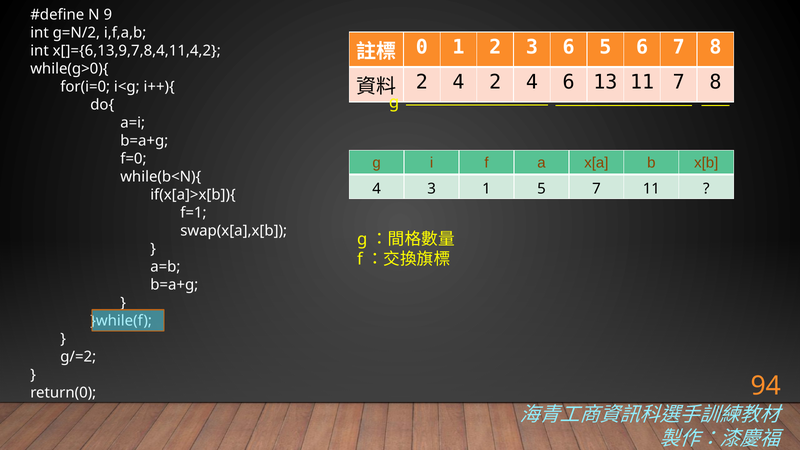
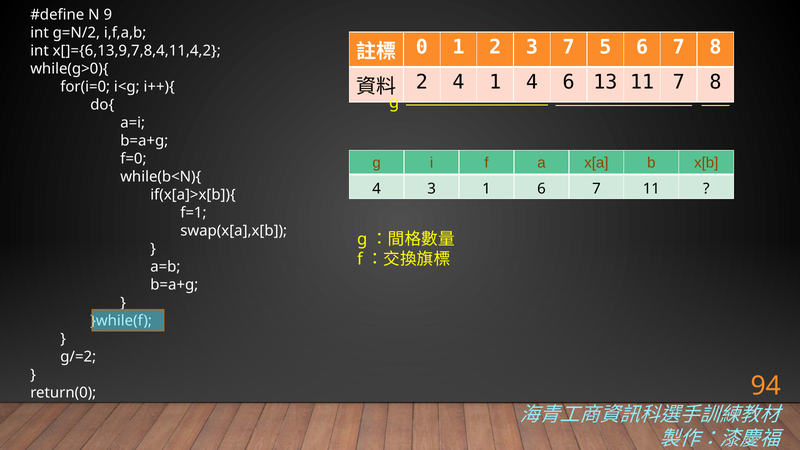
3 6: 6 -> 7 (569, 47)
4 2: 2 -> 1 (495, 82)
1 5: 5 -> 6 (541, 189)
